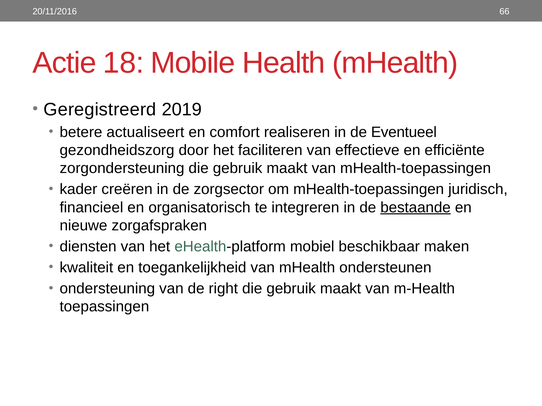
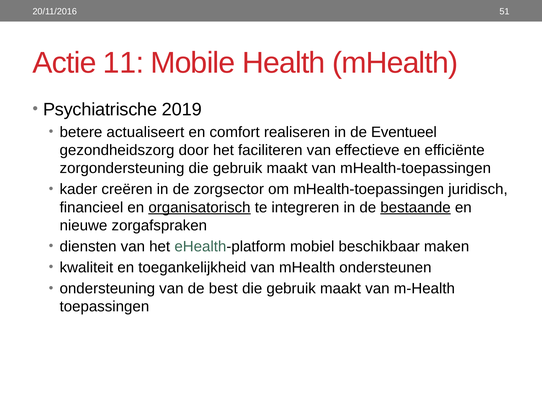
66: 66 -> 51 (504, 11)
18: 18 -> 11 (124, 63)
Geregistreerd: Geregistreerd -> Psychiatrische (100, 110)
organisatorisch underline: none -> present (199, 208)
right: right -> best (223, 289)
